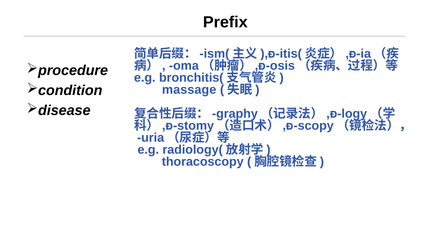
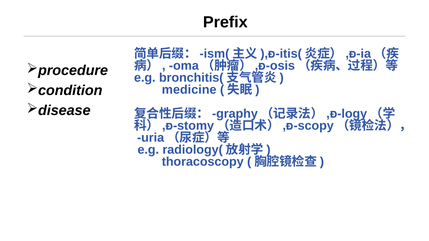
massage: massage -> medicine (189, 90)
